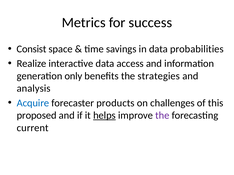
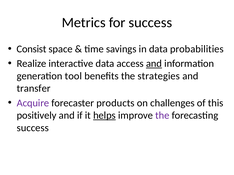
and underline: none -> present (154, 64)
only: only -> tool (73, 76)
analysis: analysis -> transfer (34, 89)
Acquire colour: blue -> purple (33, 103)
proposed: proposed -> positively (37, 116)
current: current -> success (33, 128)
